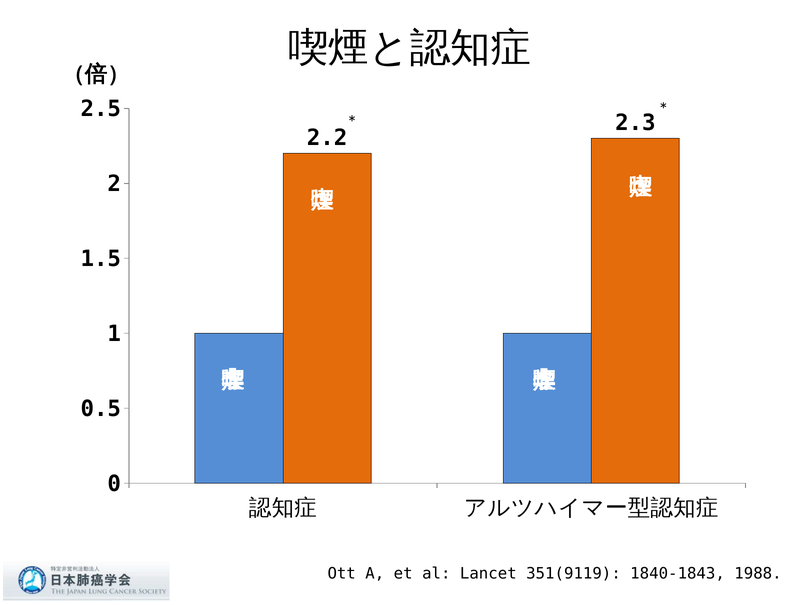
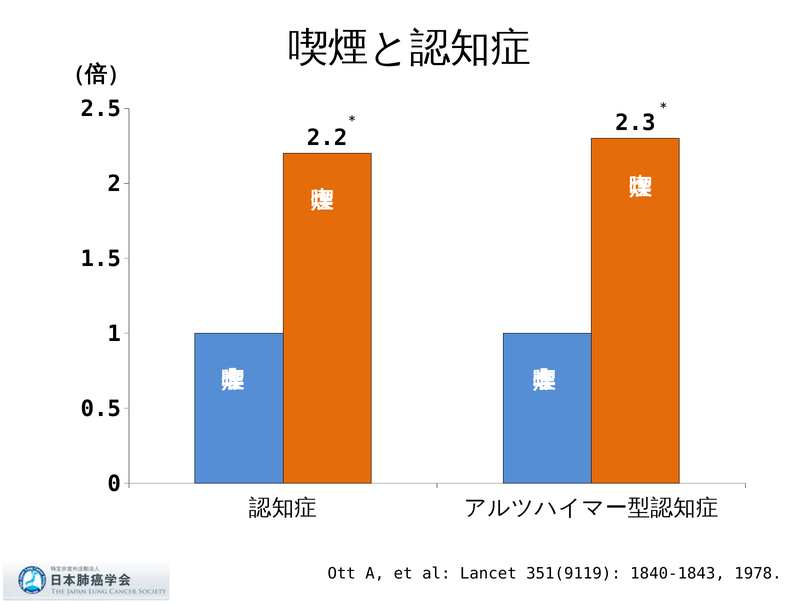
1988: 1988 -> 1978 (758, 574)
